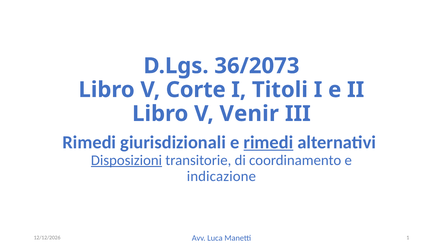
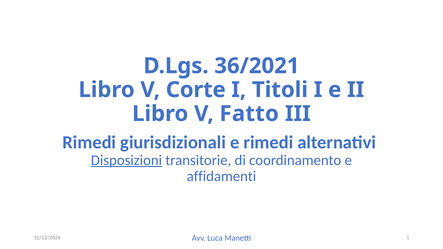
36/2073: 36/2073 -> 36/2021 (257, 66)
Venir: Venir -> Fatto (249, 114)
rimedi underline: present -> none (268, 142)
indicazione: indicazione -> affidamenti (221, 176)
